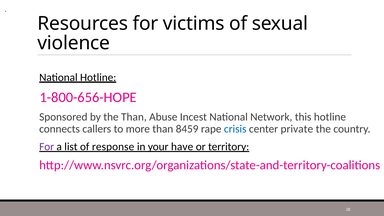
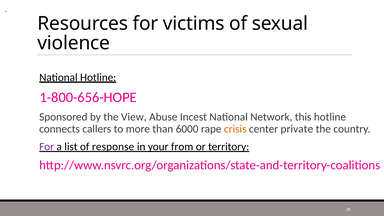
the Than: Than -> View (134, 117)
8459: 8459 -> 6000 (187, 129)
crisis colour: blue -> orange (235, 129)
have: have -> from (182, 147)
